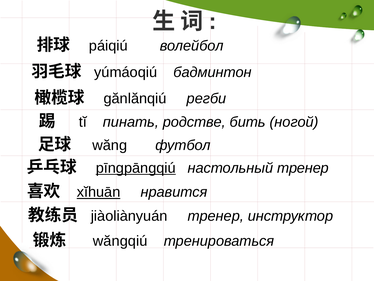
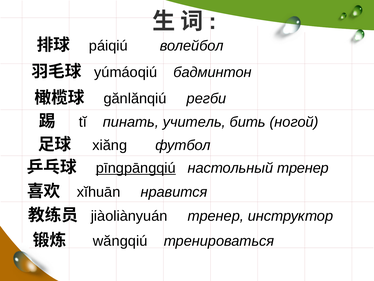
родстве: родстве -> учитель (194, 122)
wăng: wăng -> xiăng (110, 145)
xĭhuān underline: present -> none (99, 192)
